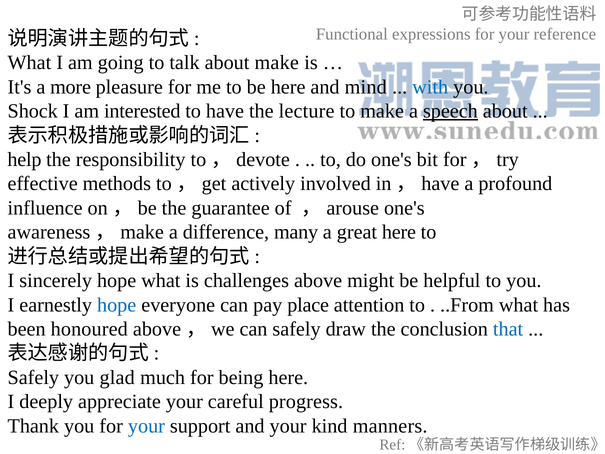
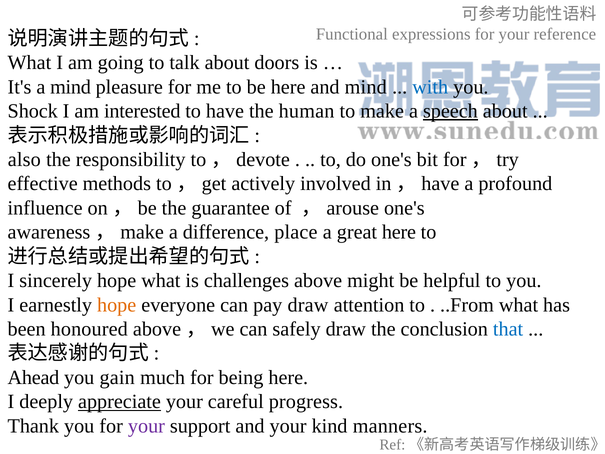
about make: make -> doors (277, 63)
a more: more -> mind (71, 87)
lecture: lecture -> human (307, 111)
help: help -> also (24, 159)
many: many -> place (296, 232)
hope colour: blue -> orange (117, 305)
pay place: place -> draw (308, 305)
Safely: Safely -> Ahead (33, 377)
glad: glad -> gain (117, 377)
appreciate underline: none -> present (119, 401)
your colour: blue -> purple (146, 426)
